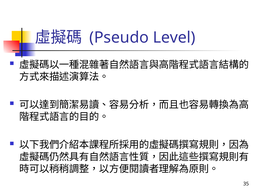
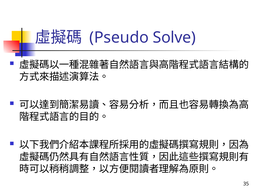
Level: Level -> Solve (174, 37)
